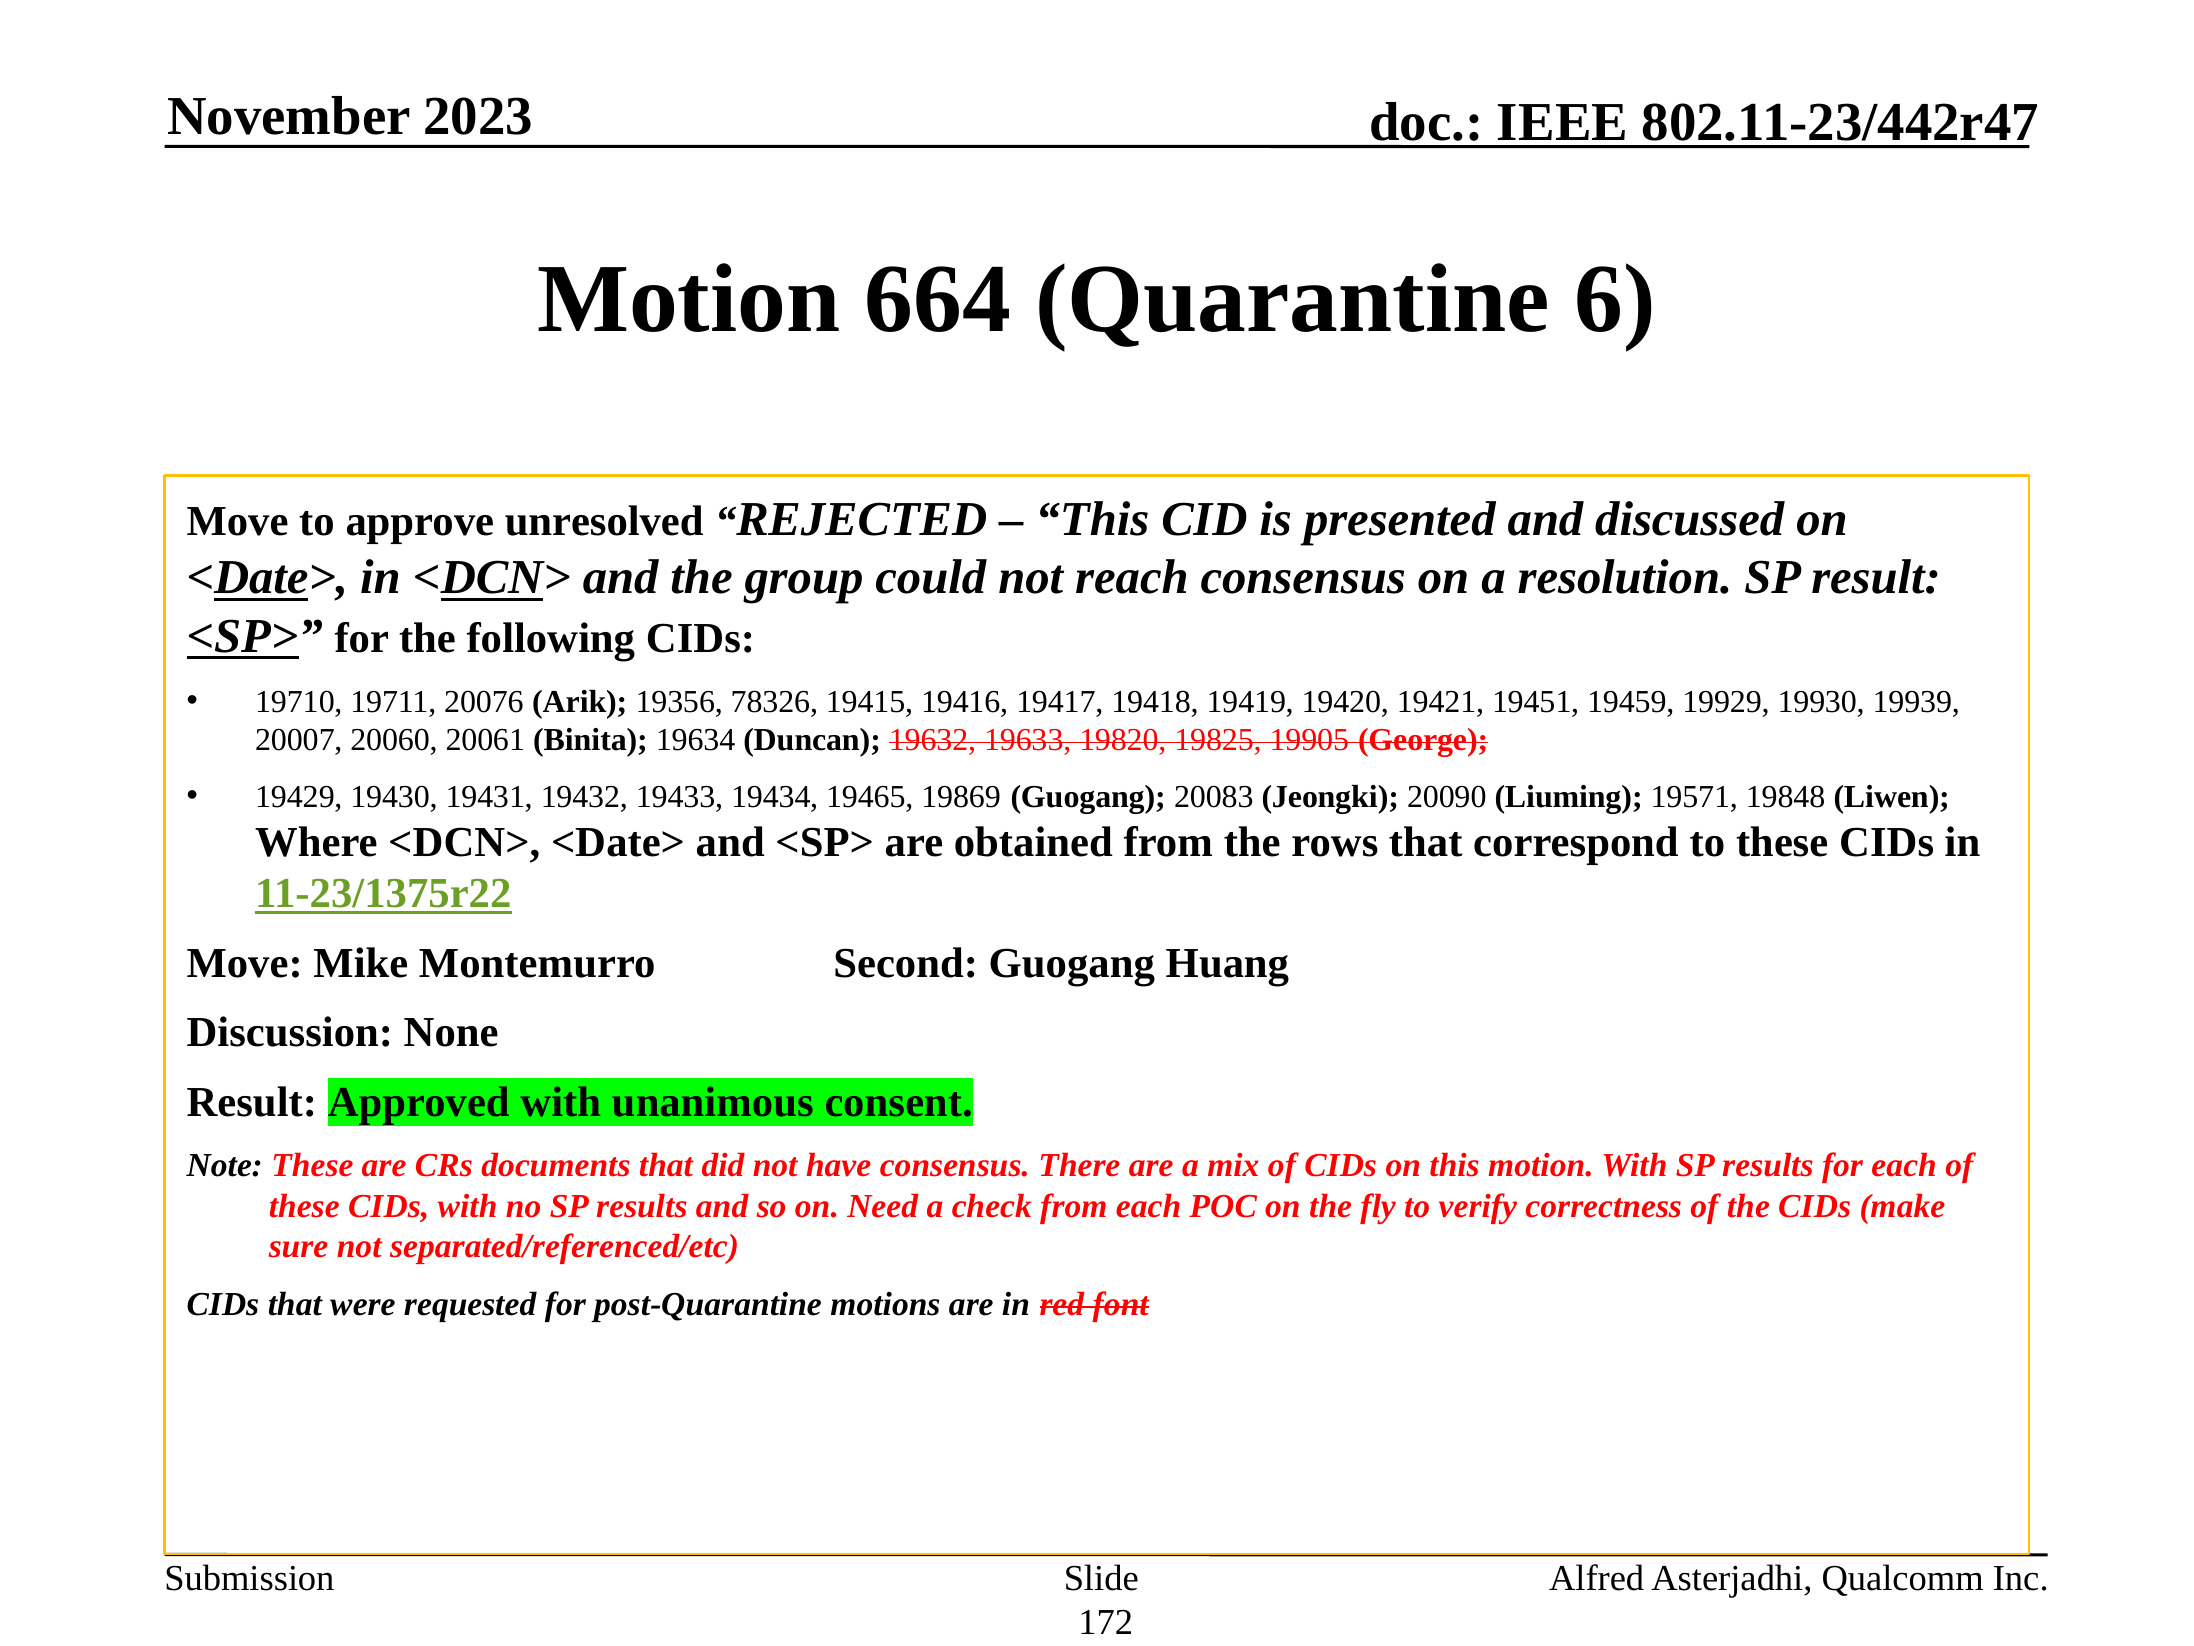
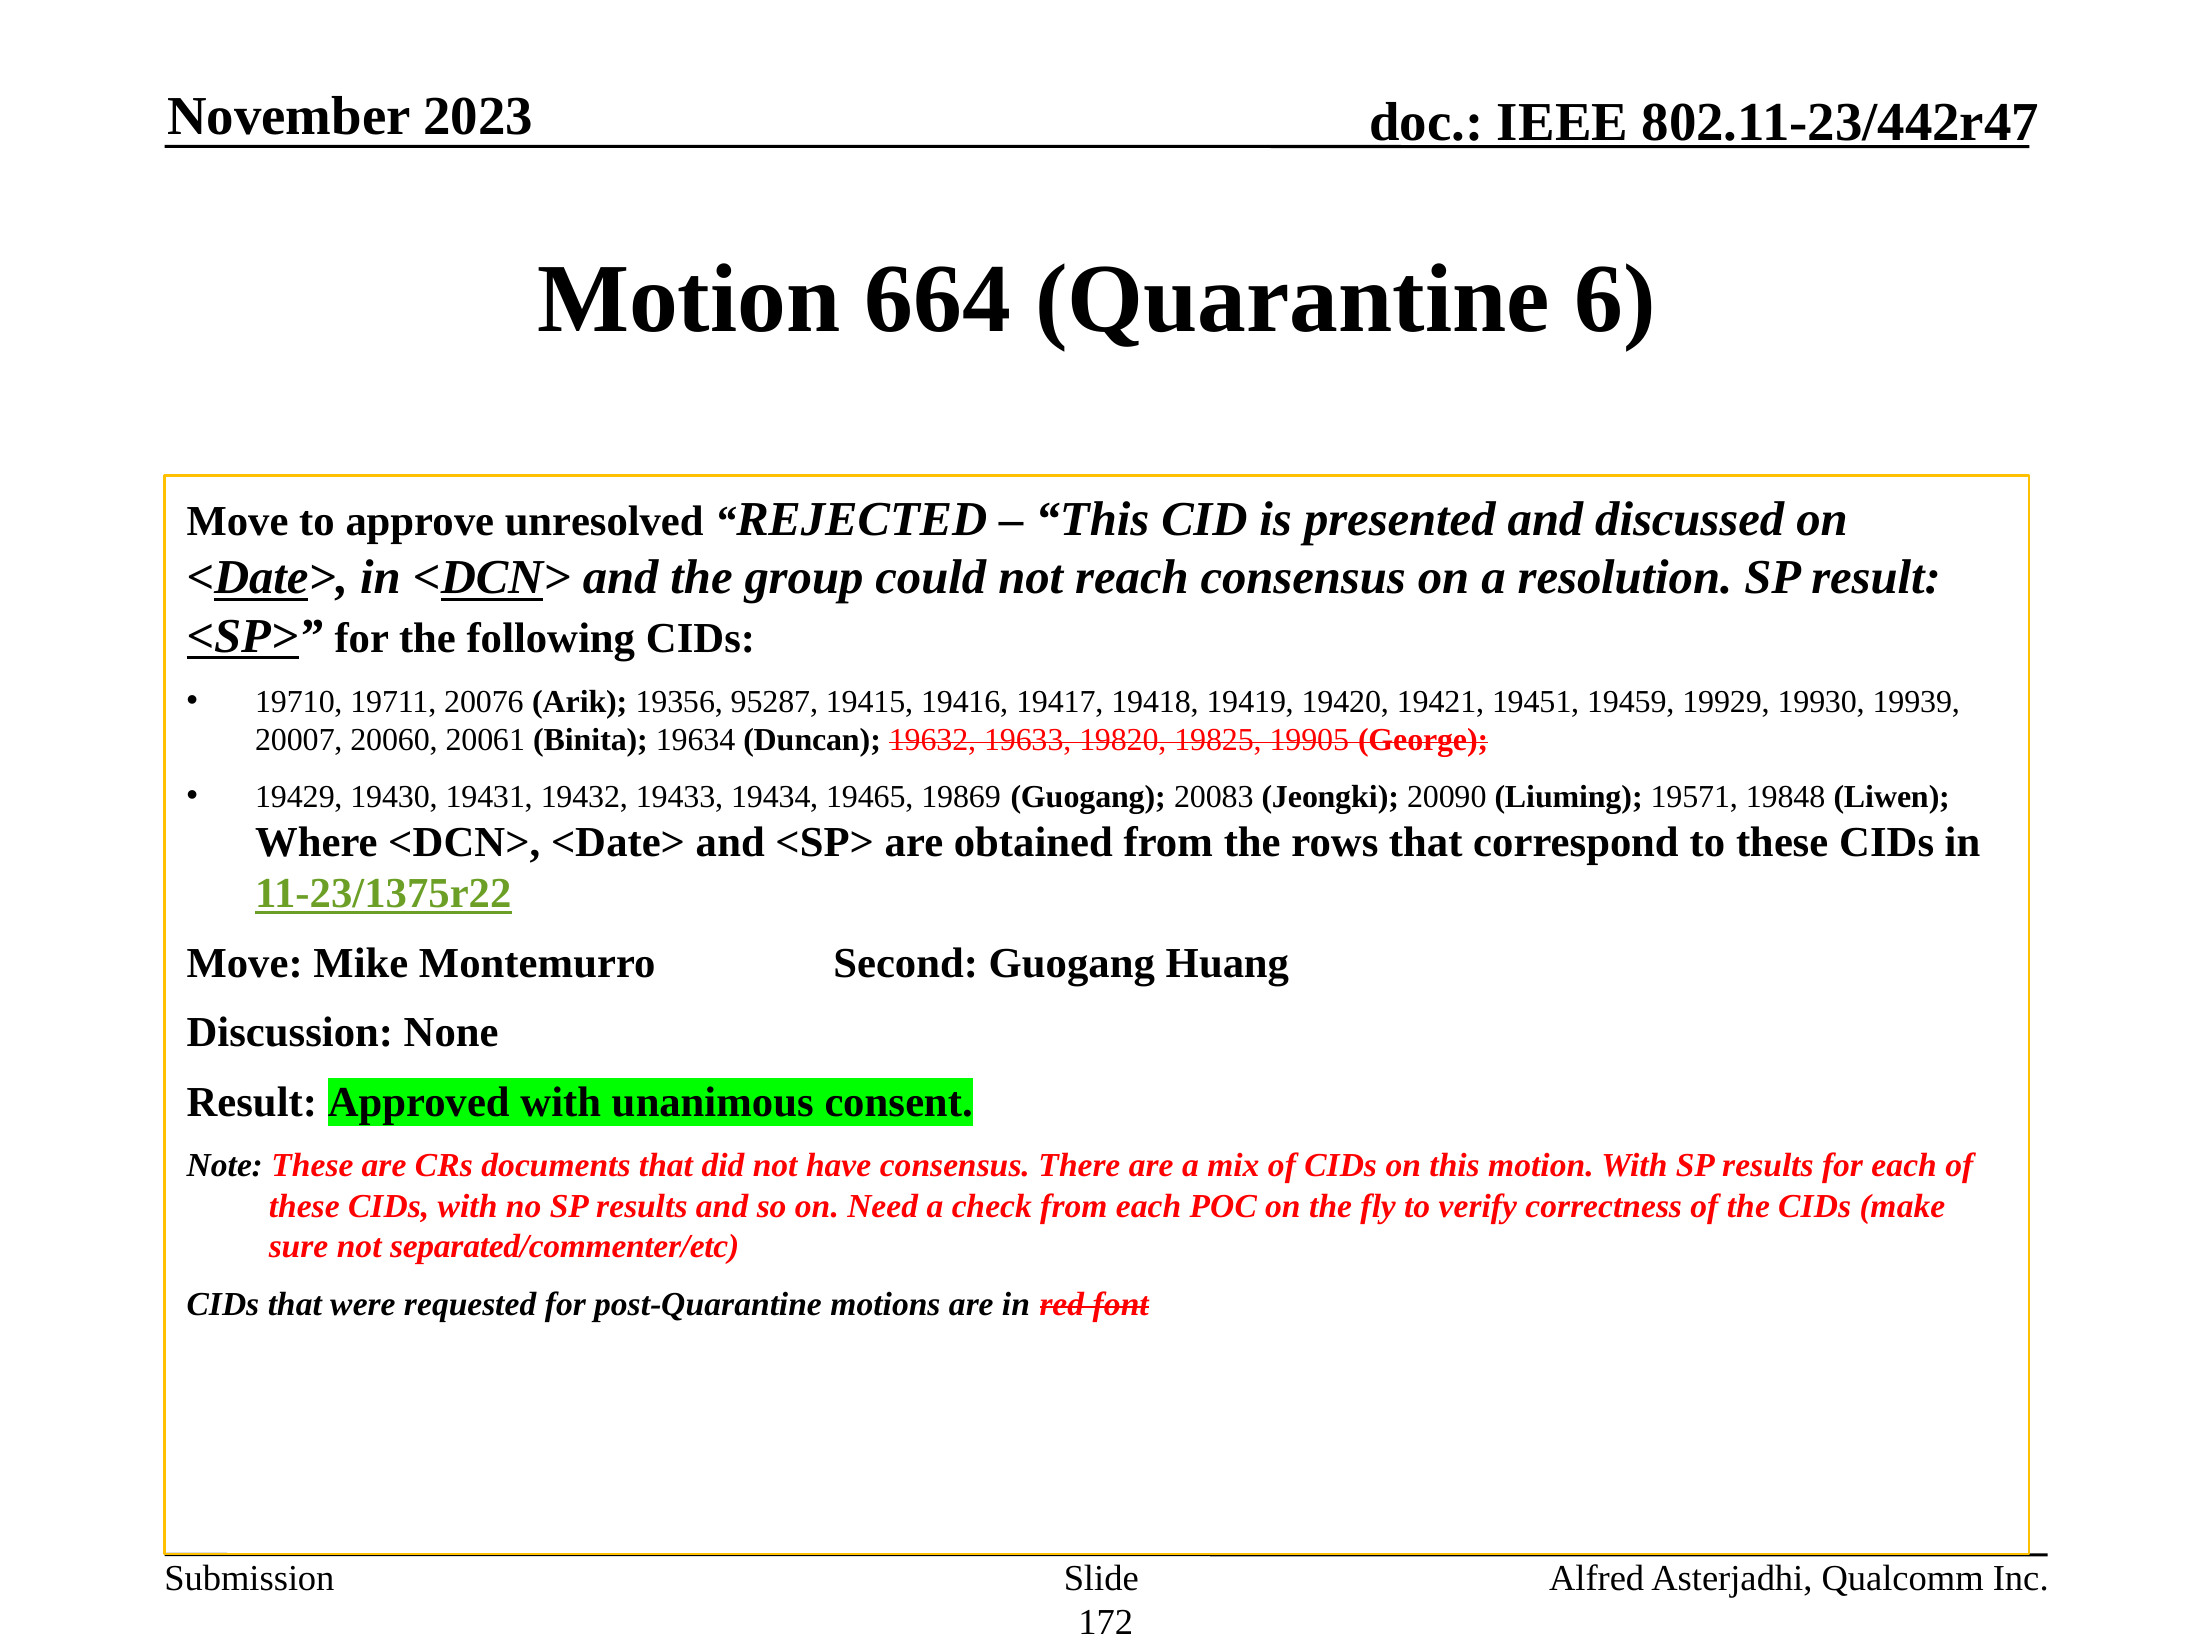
78326: 78326 -> 95287 (774, 702)
separated/referenced/etc: separated/referenced/etc -> separated/commenter/etc (565, 1246)
